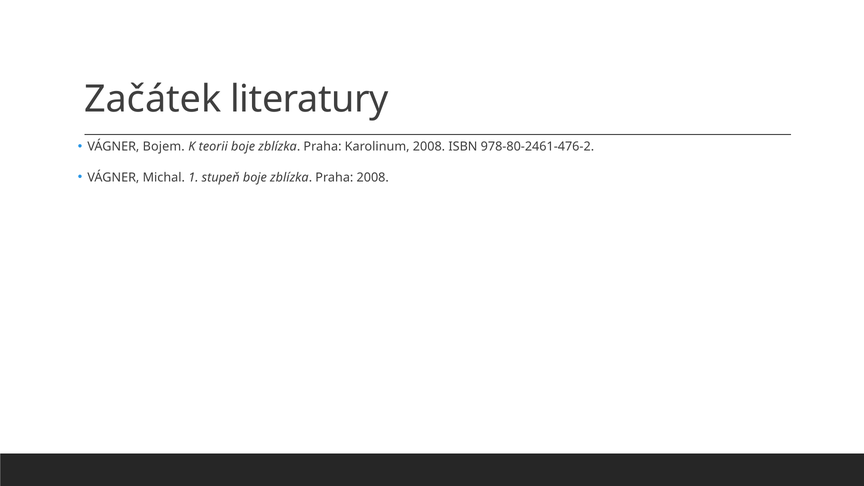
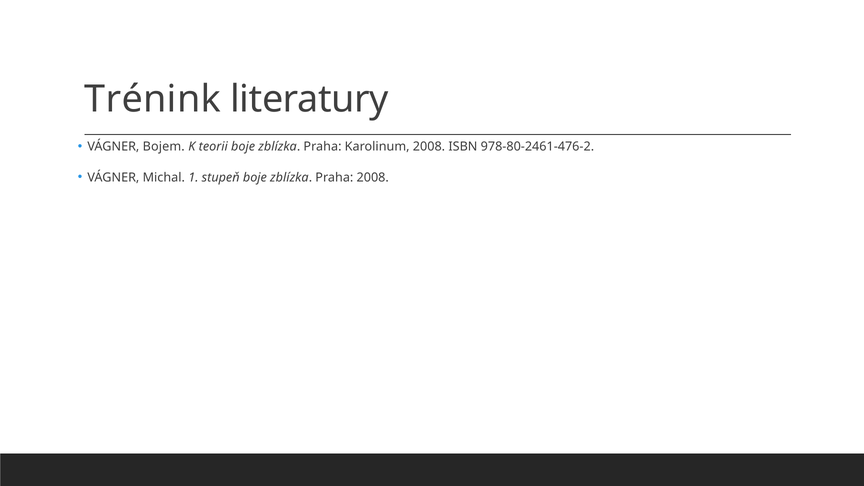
Začátek: Začátek -> Trénink (153, 99)
